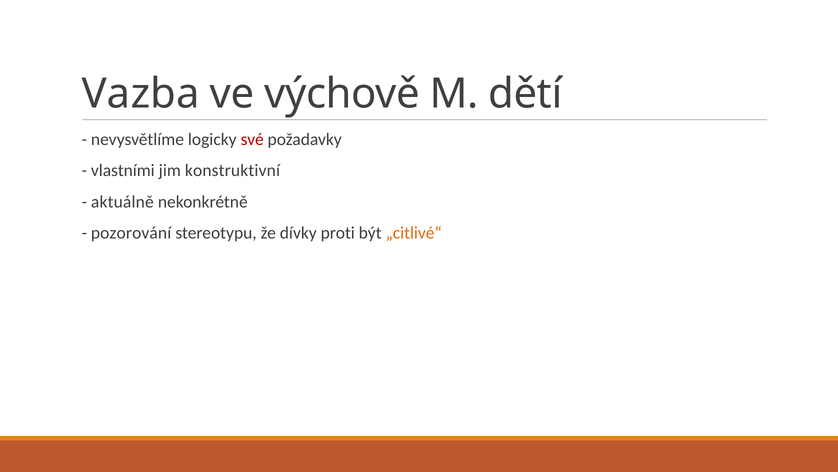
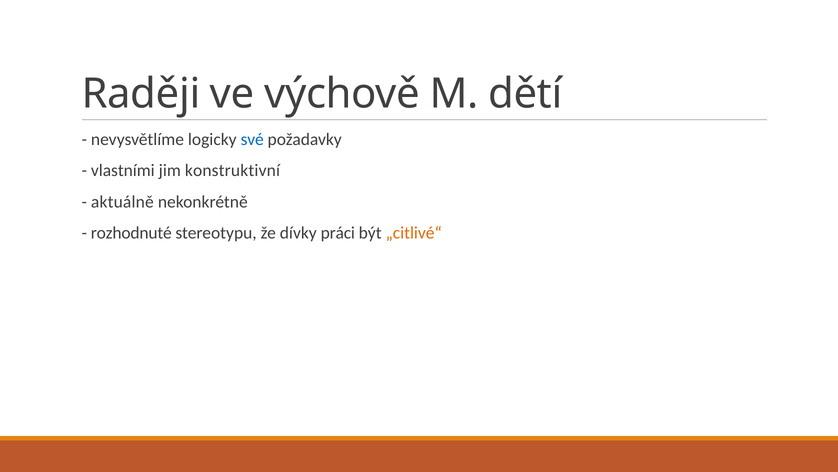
Vazba: Vazba -> Raději (141, 94)
své colour: red -> blue (252, 139)
pozorování: pozorování -> rozhodnuté (131, 233)
proti: proti -> práci (338, 233)
